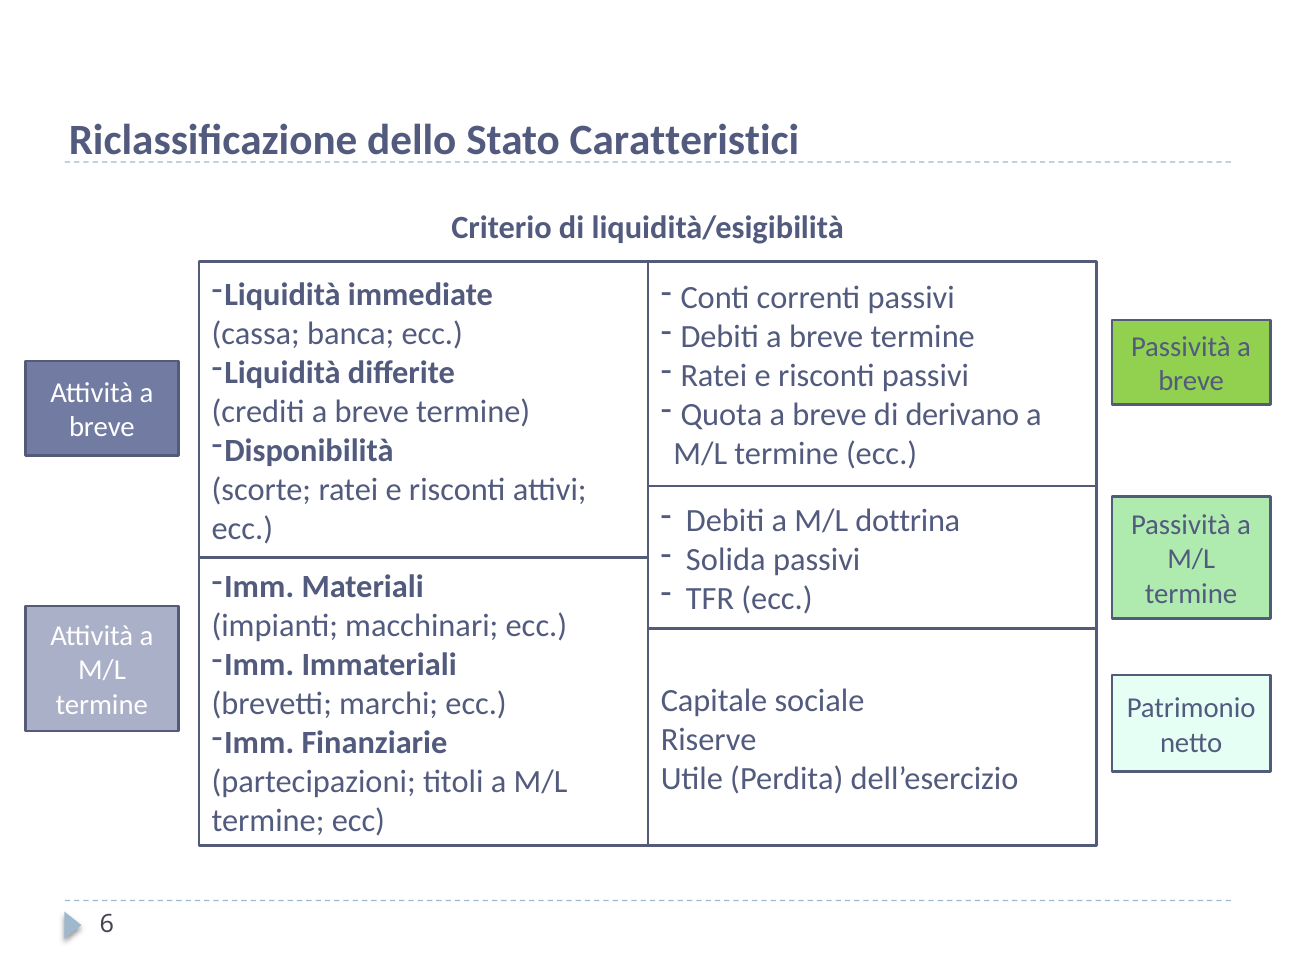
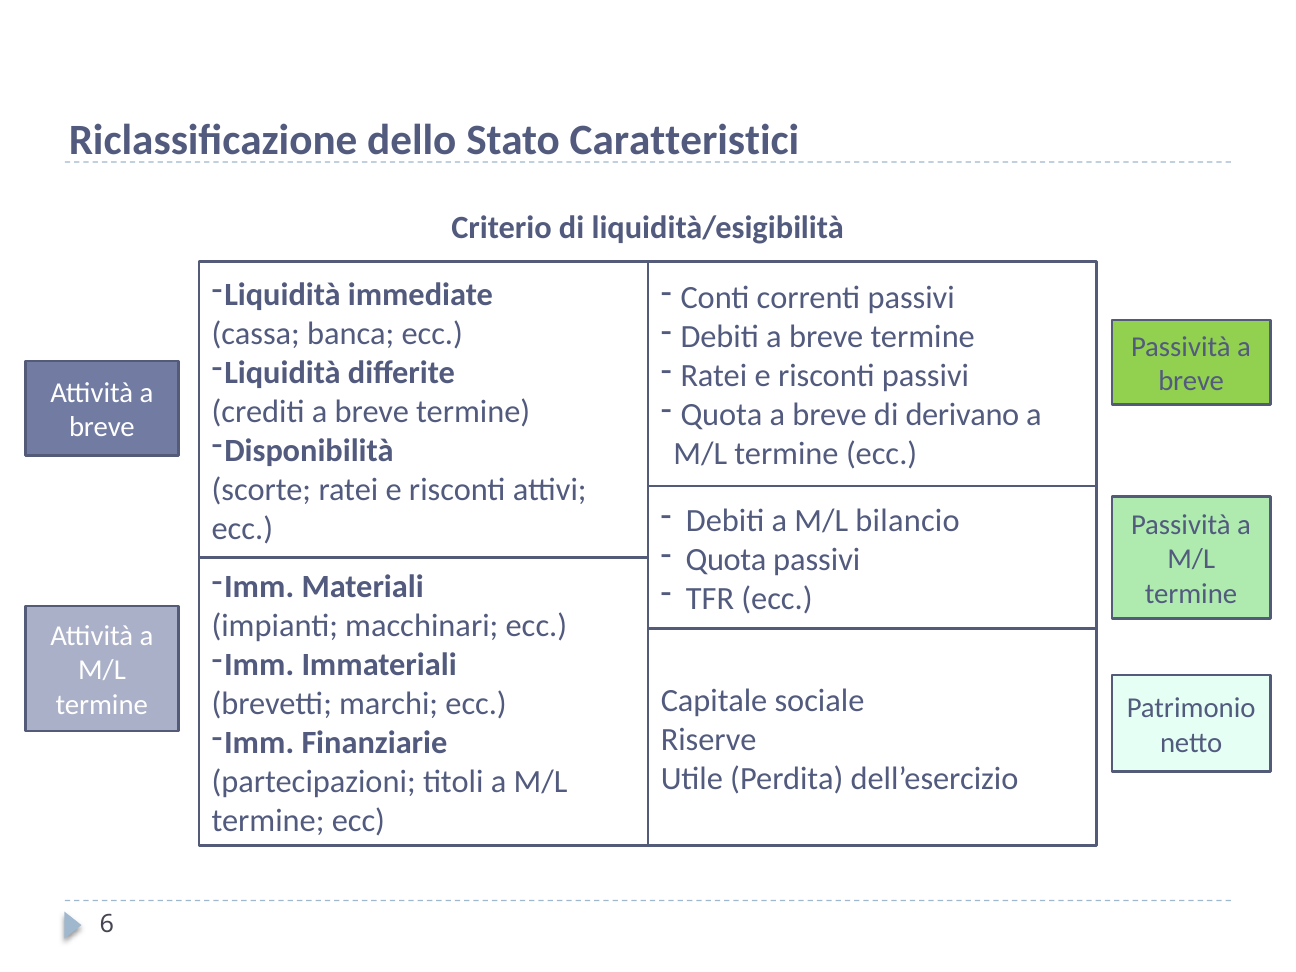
dottrina: dottrina -> bilancio (908, 521)
Solida: Solida -> Quota (726, 560)
